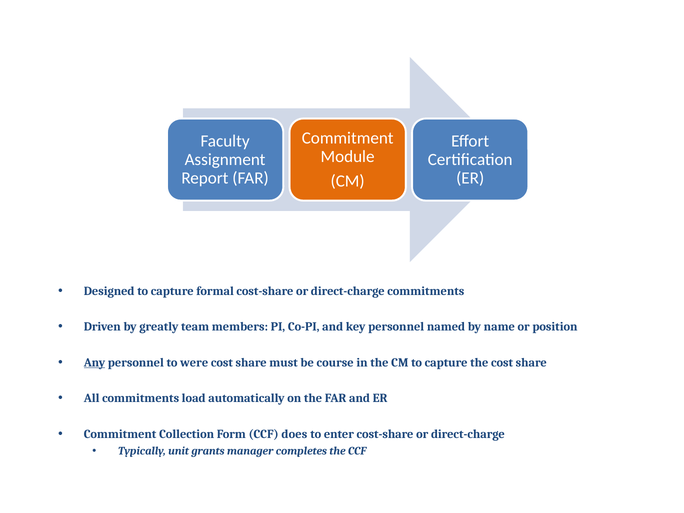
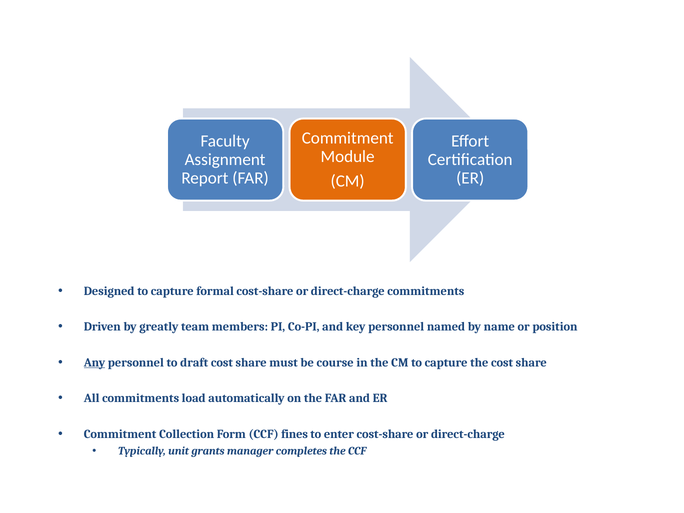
were: were -> draft (194, 363)
does: does -> fines (295, 434)
